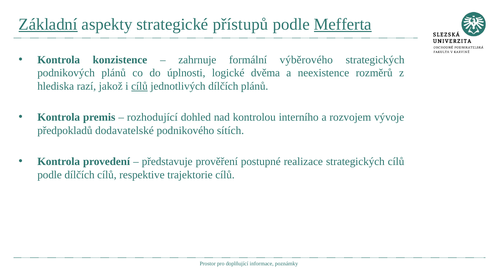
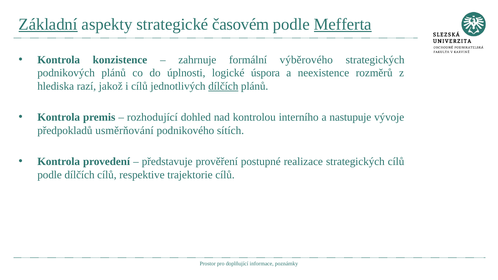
přístupů: přístupů -> časovém (241, 24)
dvěma: dvěma -> úspora (265, 73)
cílů underline: present -> none (139, 86)
dílčích underline: none -> present (223, 86)
rozvojem: rozvojem -> nastupuje (350, 117)
dodavatelské: dodavatelské -> usměrňování (124, 131)
